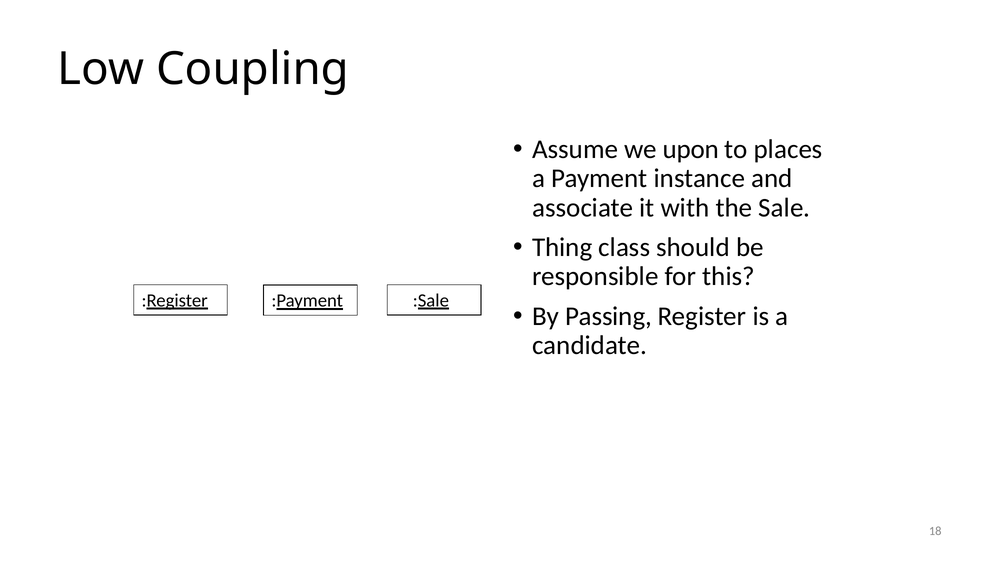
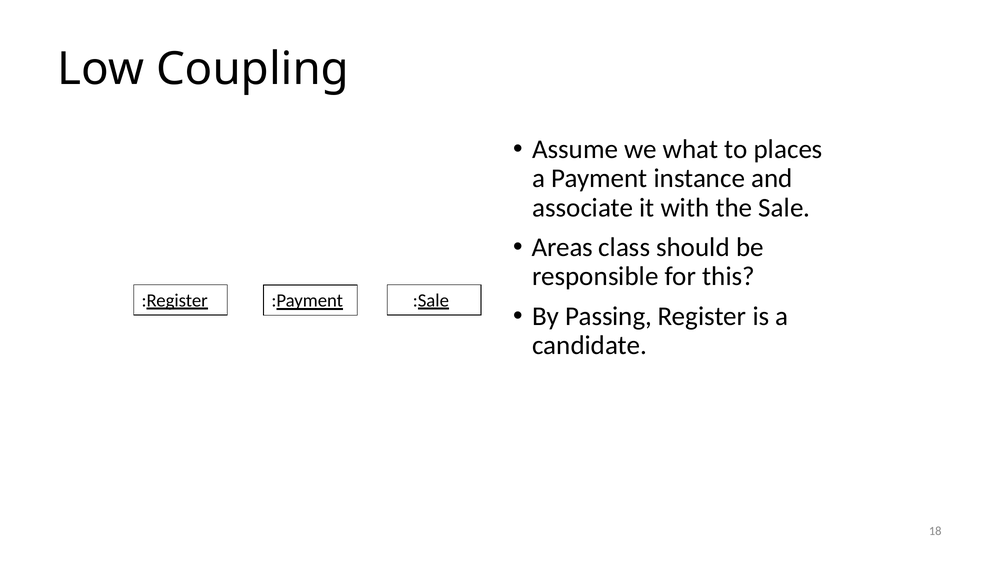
upon: upon -> what (691, 149)
Thing: Thing -> Areas (562, 247)
